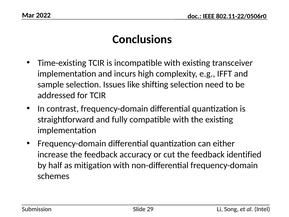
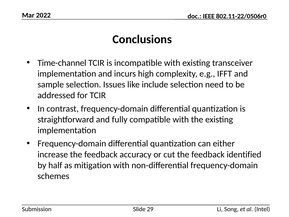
Time-existing: Time-existing -> Time-channel (62, 63)
shifting: shifting -> include (155, 84)
